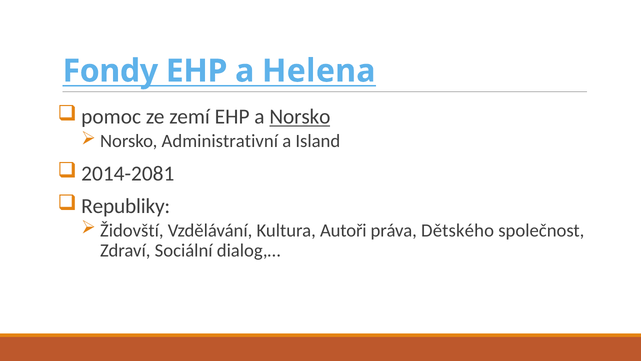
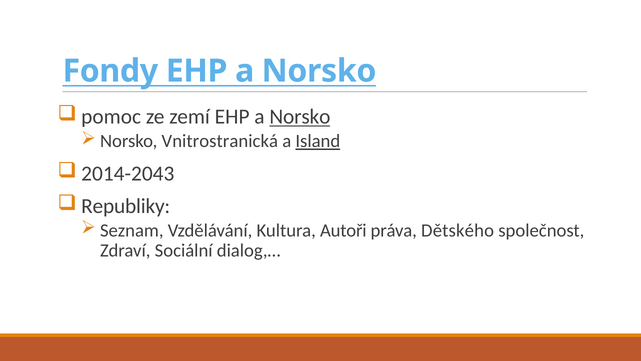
Fondy EHP a Helena: Helena -> Norsko (319, 71)
Administrativní: Administrativní -> Vnitrostranická (220, 141)
Island underline: none -> present (318, 141)
2014-2081: 2014-2081 -> 2014-2043 (128, 173)
Židovští: Židovští -> Seznam (132, 230)
